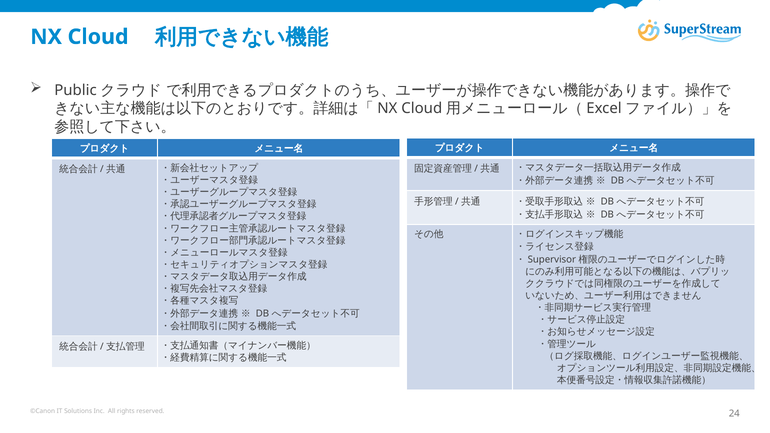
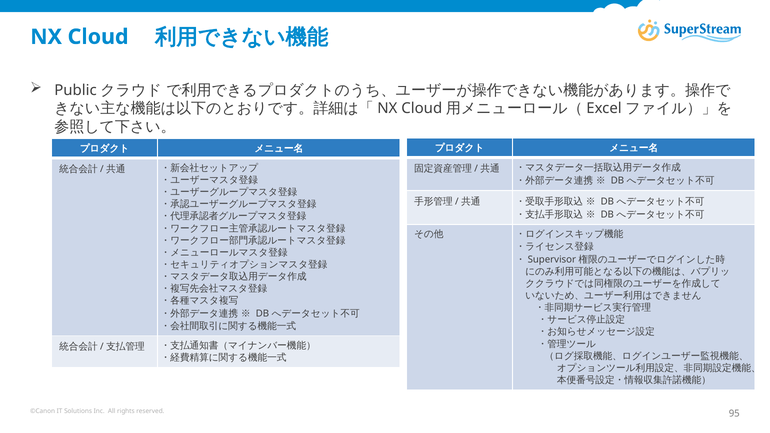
24: 24 -> 95 (734, 414)
